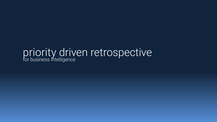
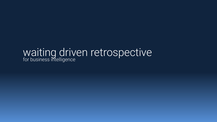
priority: priority -> waiting (40, 53)
